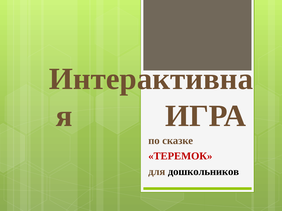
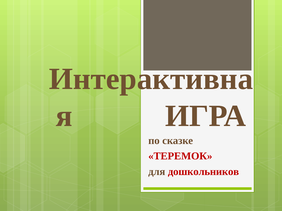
дошкольников colour: black -> red (203, 172)
